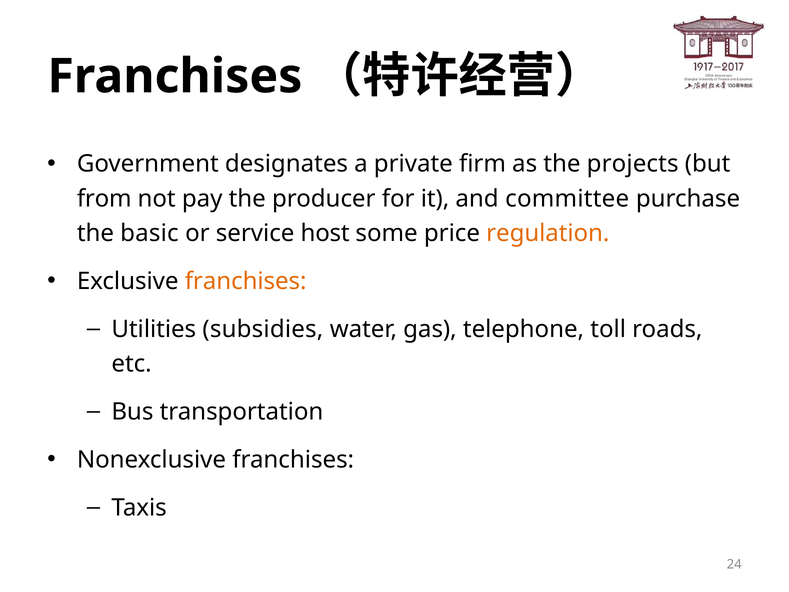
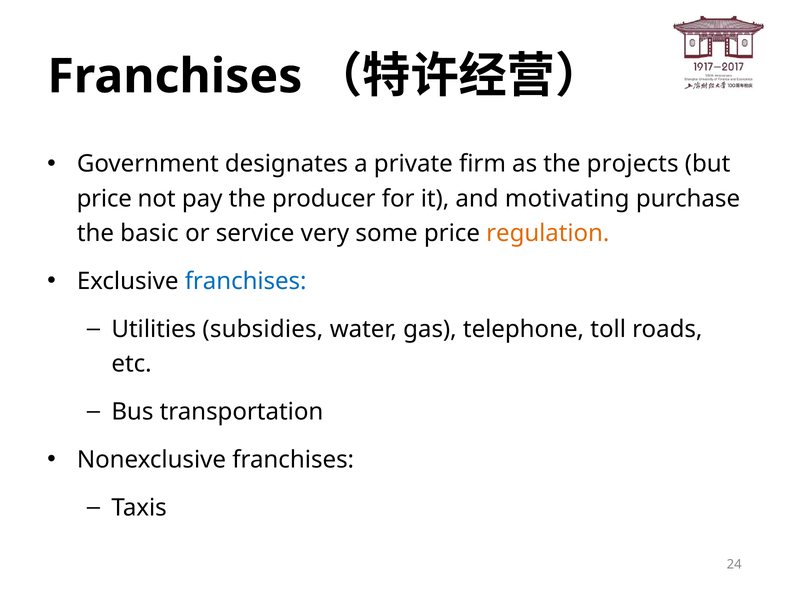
from: from -> price (104, 199)
committee: committee -> motivating (567, 199)
host: host -> very (325, 233)
franchises colour: orange -> blue (246, 281)
